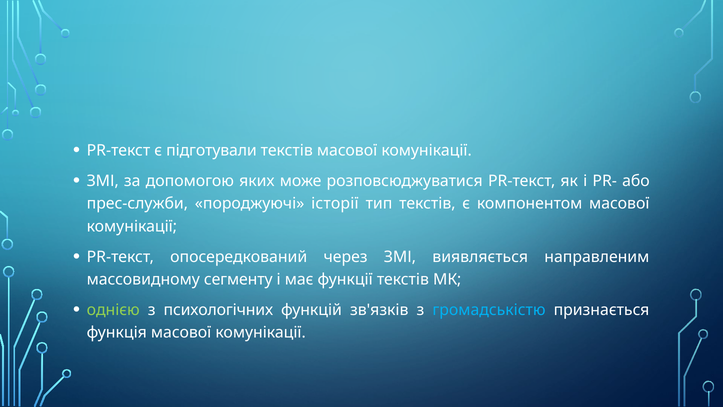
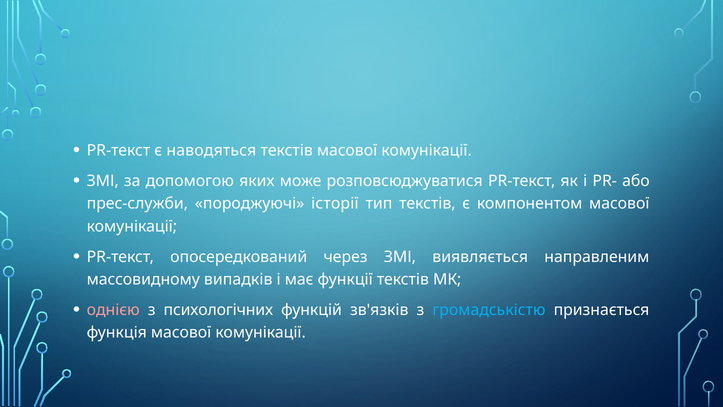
підготували: підготували -> наводяться (211, 150)
сегменту: сегменту -> випадків (238, 279)
однією colour: light green -> pink (113, 310)
